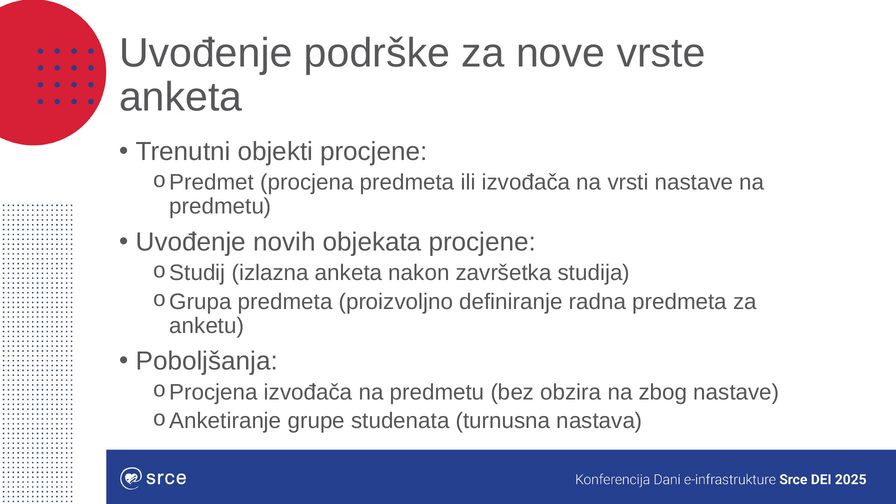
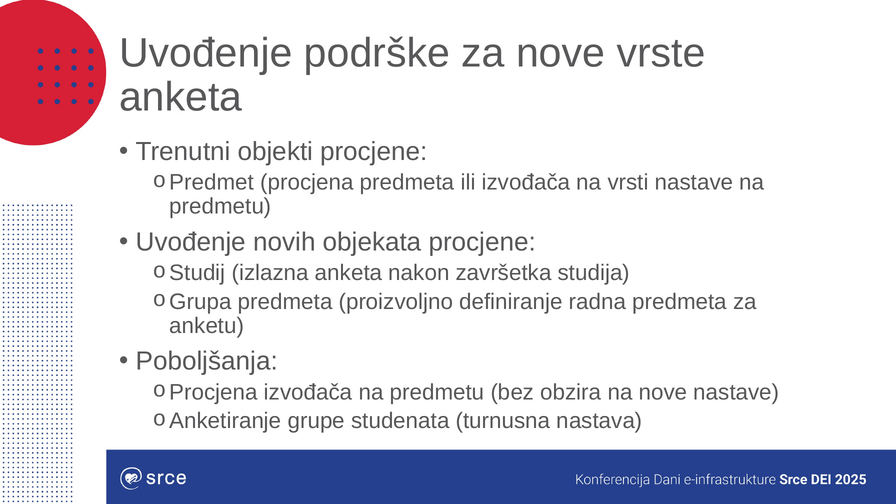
na zbog: zbog -> nove (663, 392)
